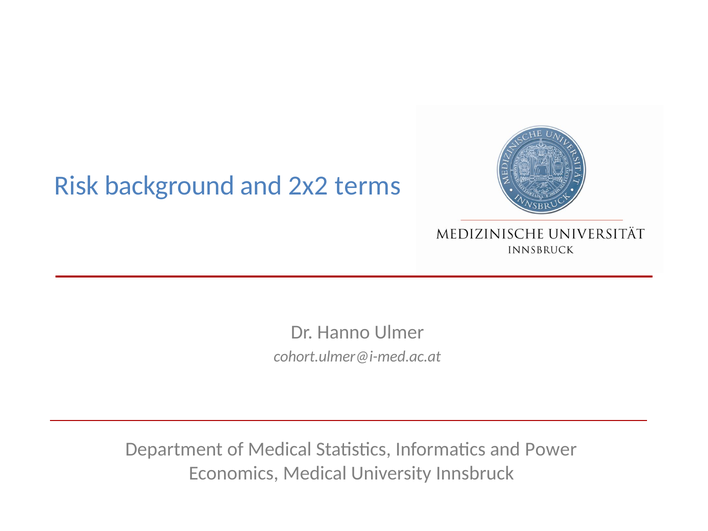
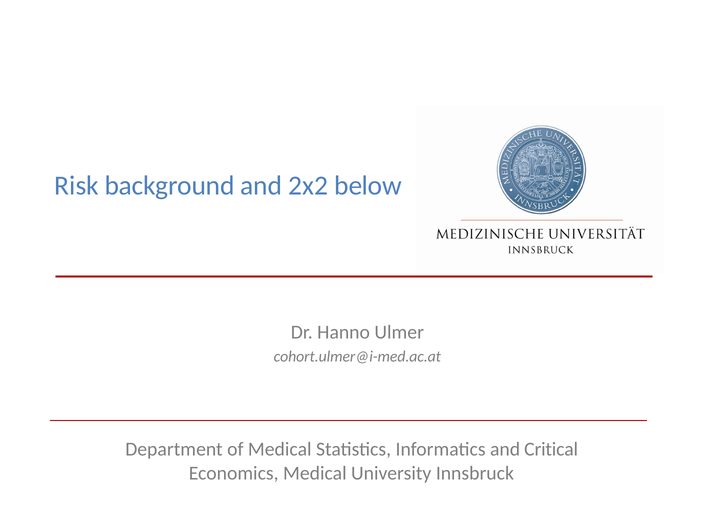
terms: terms -> below (368, 186)
Power: Power -> Critical (551, 449)
